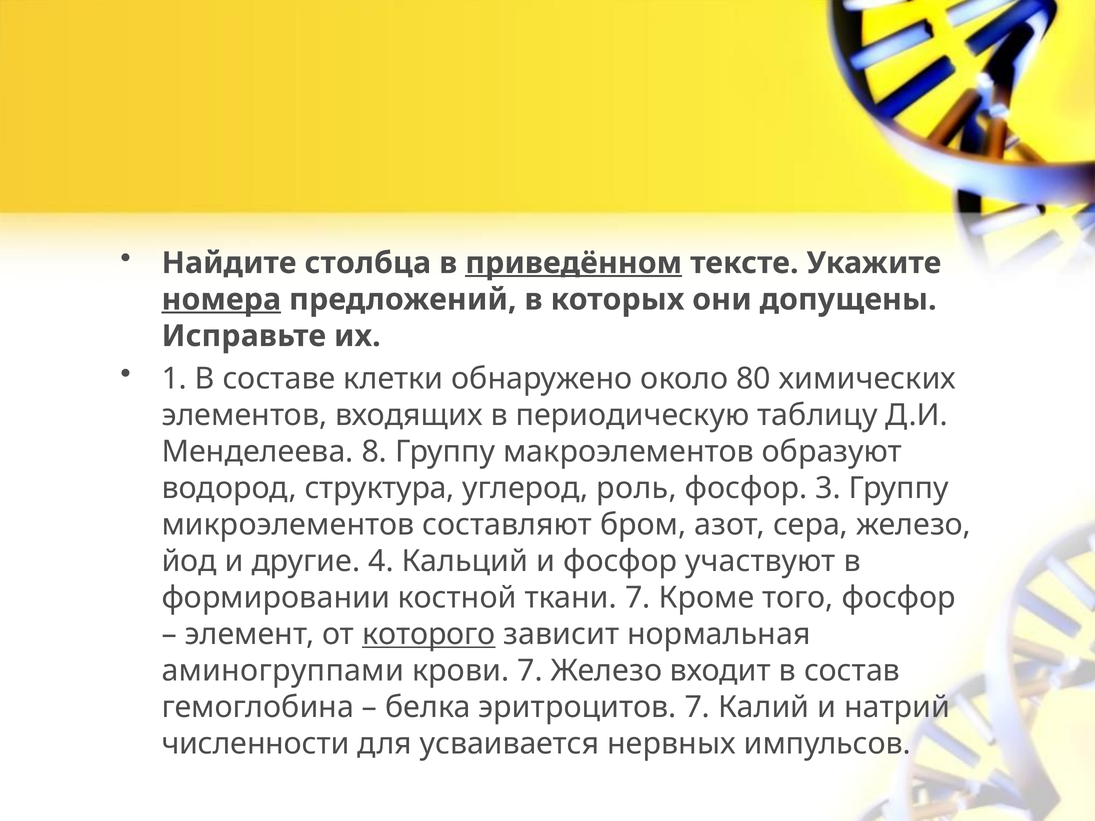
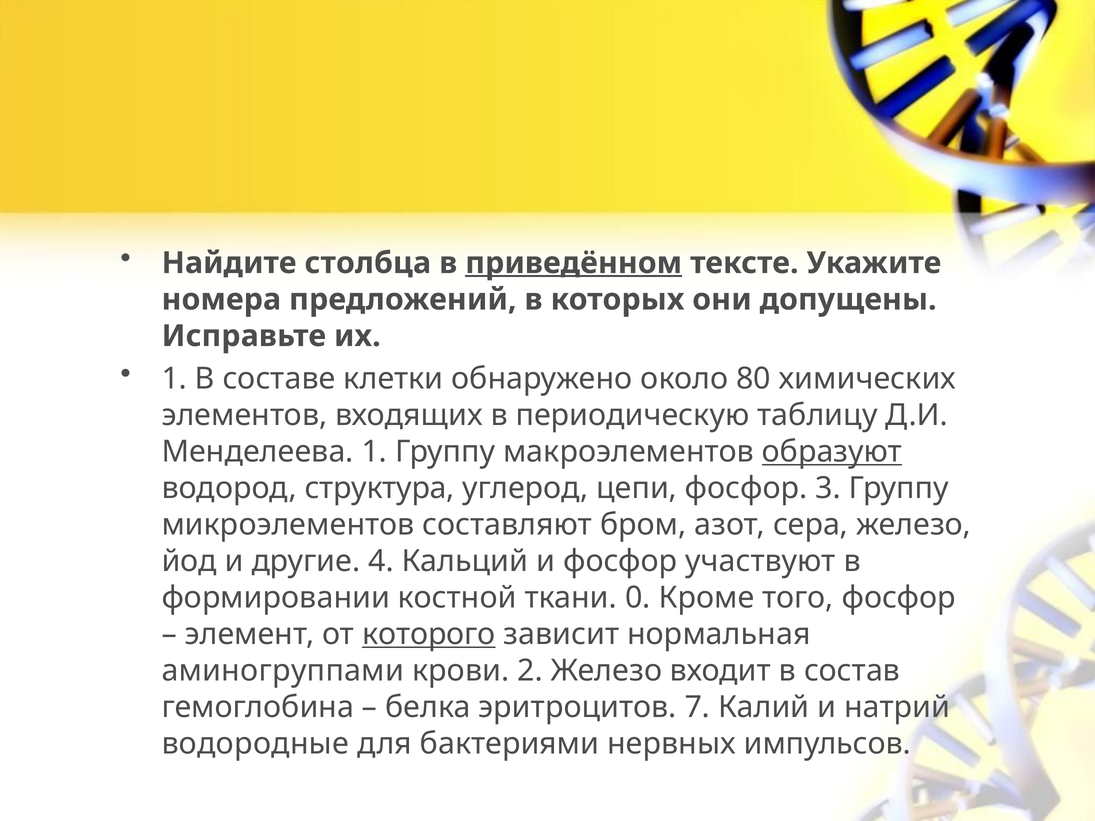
номера underline: present -> none (221, 300)
Менделеева 8: 8 -> 1 (374, 452)
образуют underline: none -> present (832, 452)
роль: роль -> цепи (637, 488)
ткани 7: 7 -> 0 (638, 598)
крови 7: 7 -> 2 (530, 671)
численности: численности -> водородные (255, 744)
усваивается: усваивается -> бактериями (510, 744)
